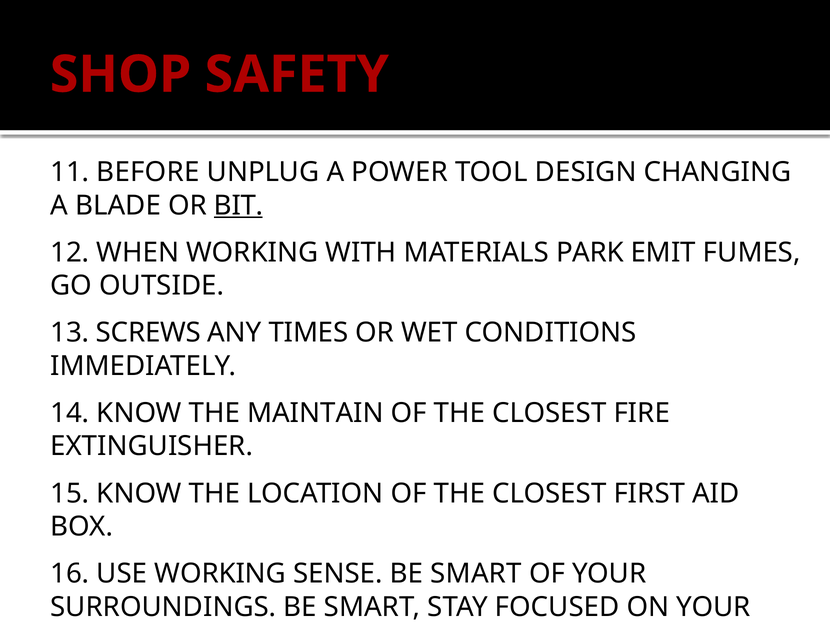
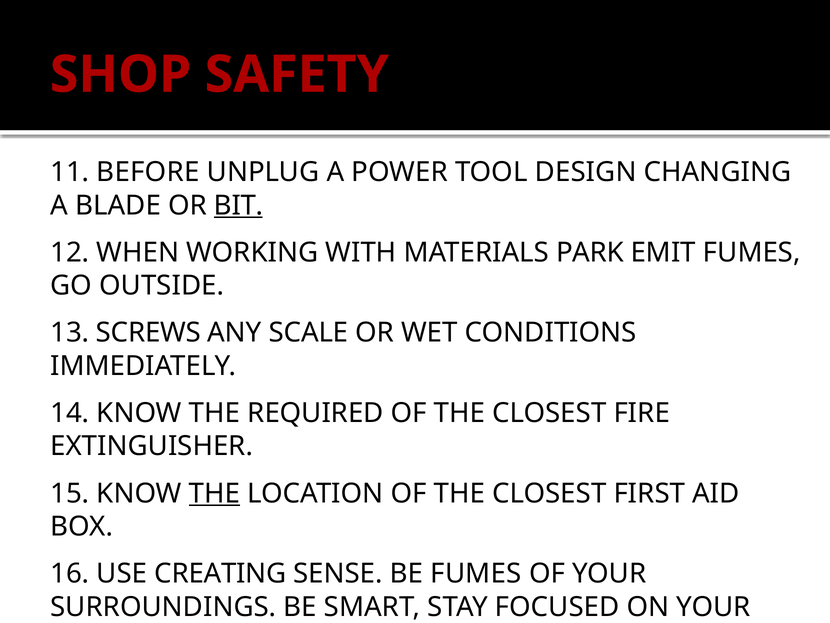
TIMES: TIMES -> SCALE (308, 333)
MAINTAIN: MAINTAIN -> REQUIRED (315, 413)
THE underline: none -> present (214, 493)
USE WORKING: WORKING -> CREATING (220, 573)
SENSE BE SMART: SMART -> FUMES (476, 573)
